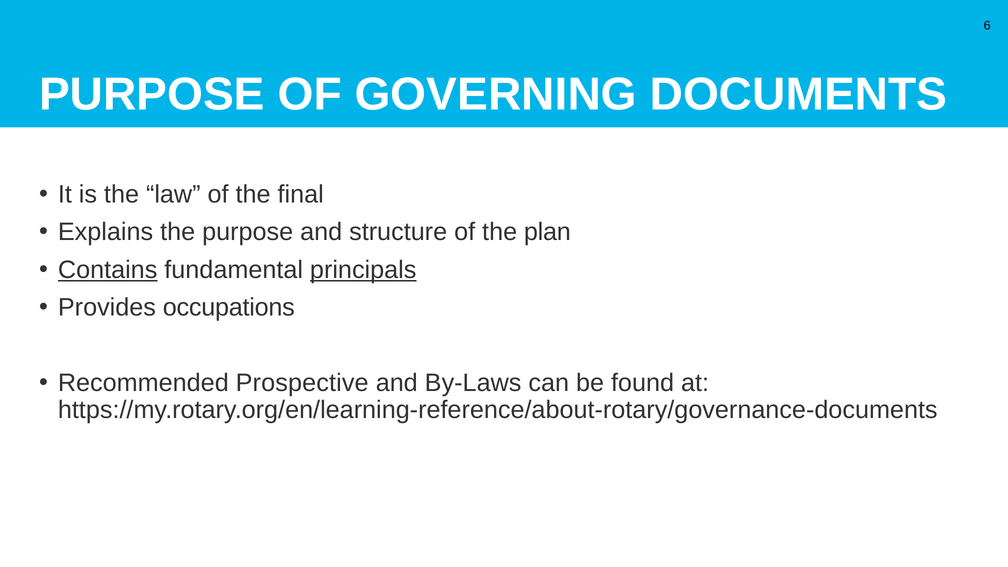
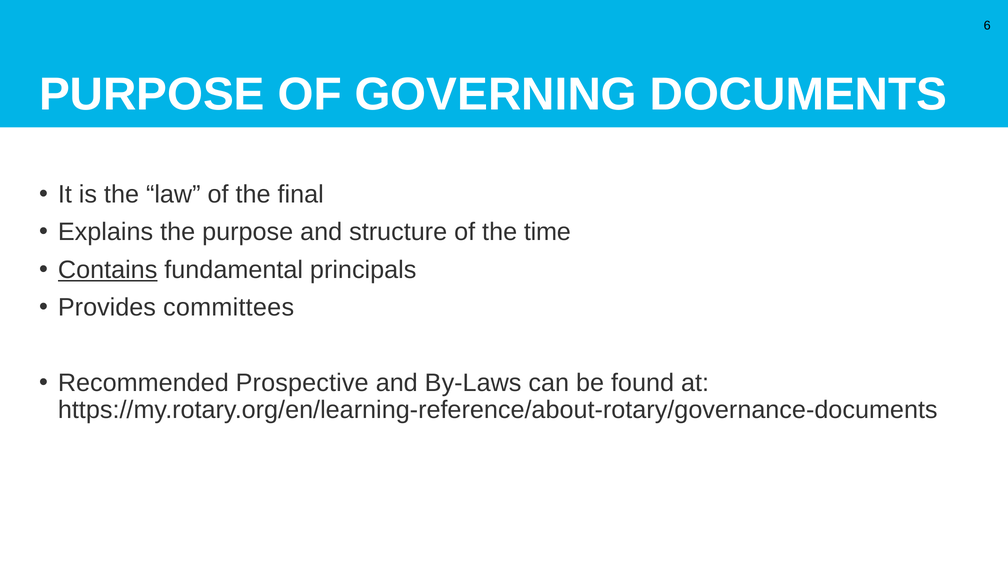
plan: plan -> time (547, 232)
principals underline: present -> none (363, 270)
occupations: occupations -> committees (229, 307)
